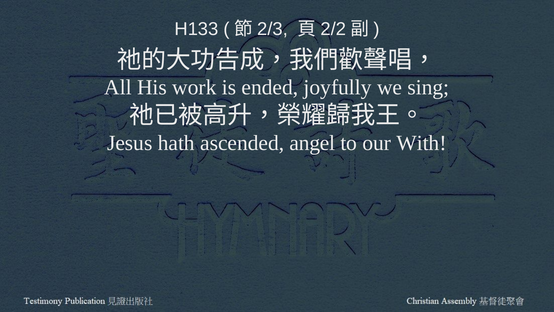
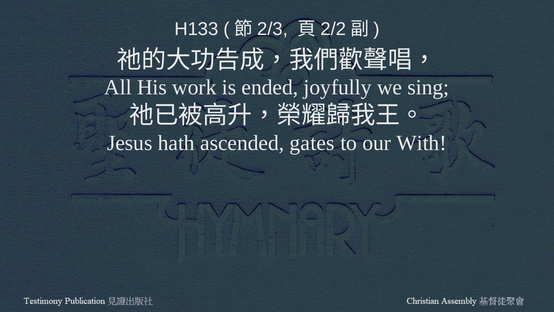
angel: angel -> gates (312, 143)
